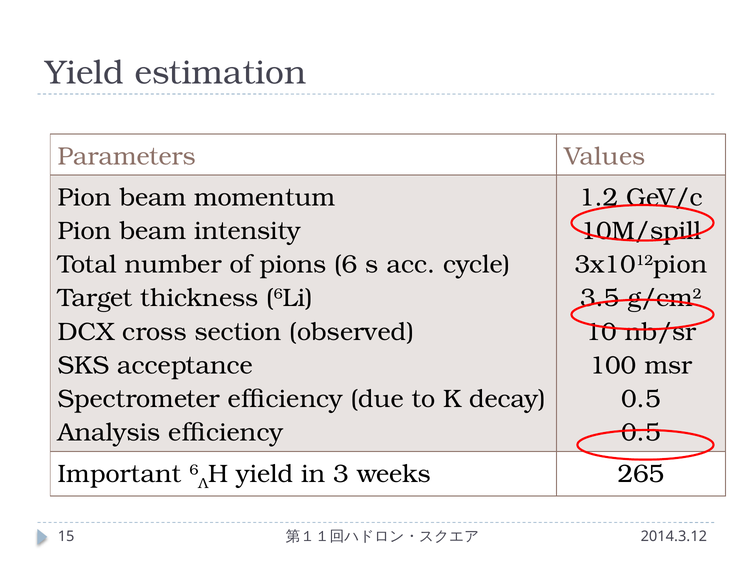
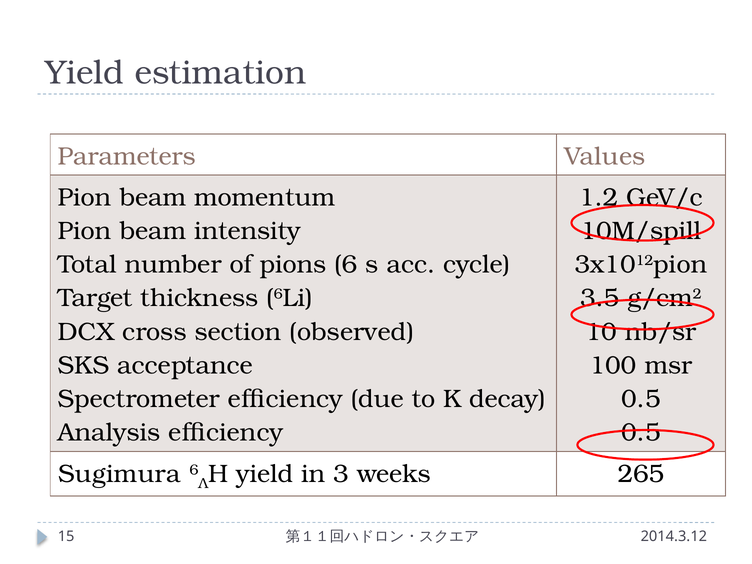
Important: Important -> Sugimura (120, 474)
